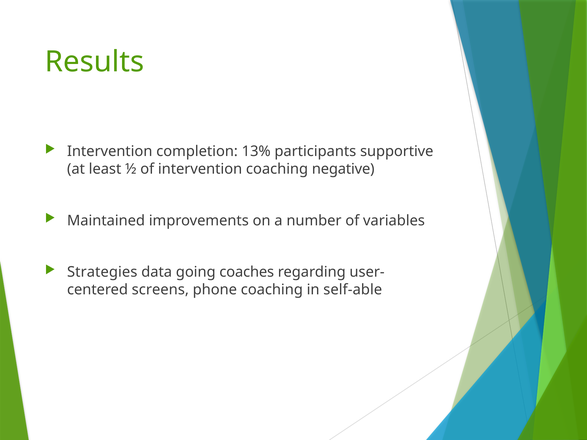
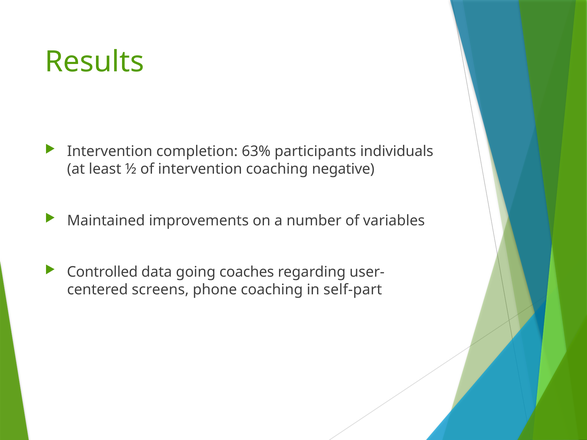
13%: 13% -> 63% (256, 151)
supportive: supportive -> individuals (397, 151)
Strategies: Strategies -> Controlled (102, 272)
self-able: self-able -> self-part (353, 290)
